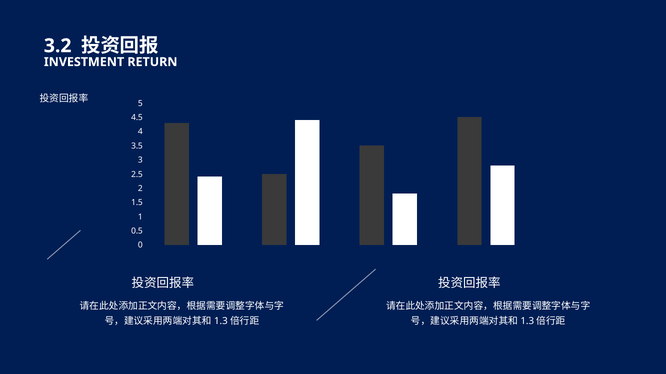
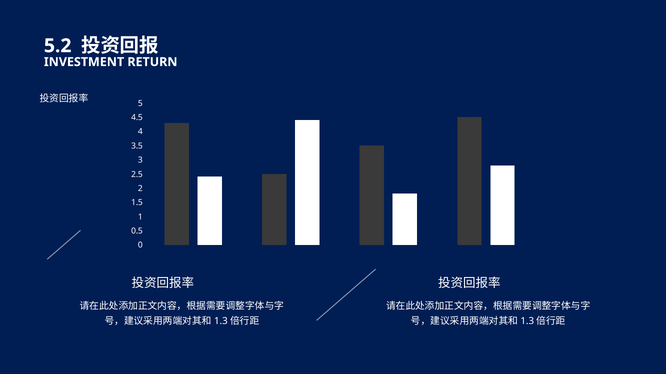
3.2: 3.2 -> 5.2 (58, 46)
